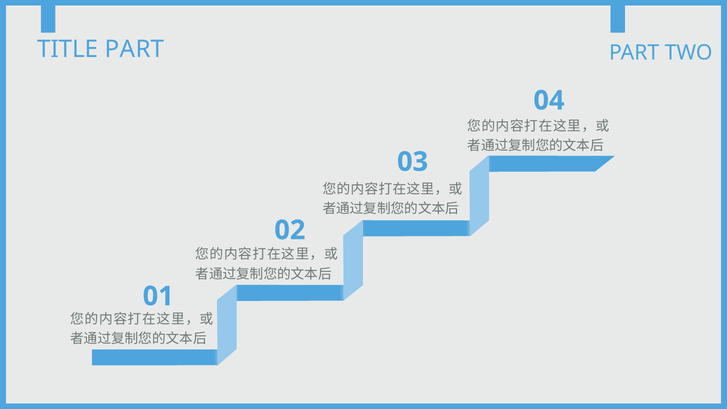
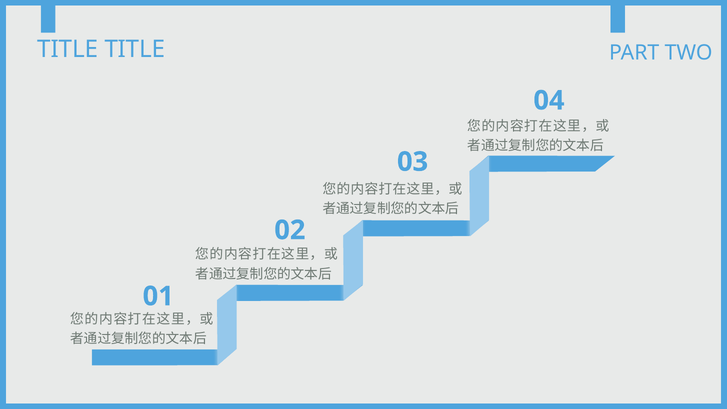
TITLE PART: PART -> TITLE (135, 49)
